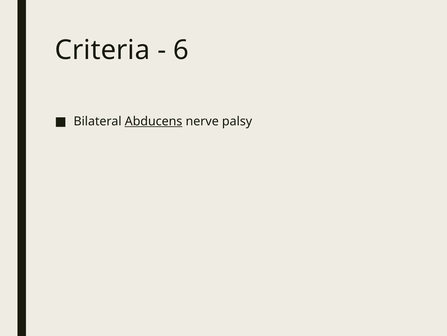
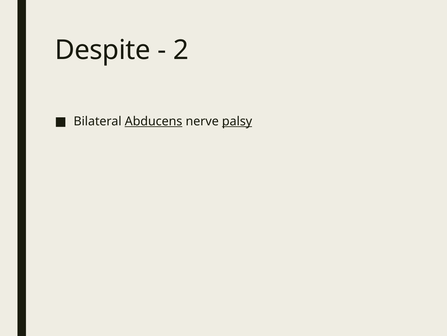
Criteria: Criteria -> Despite (103, 50)
6: 6 -> 2 (181, 50)
palsy underline: none -> present (237, 121)
